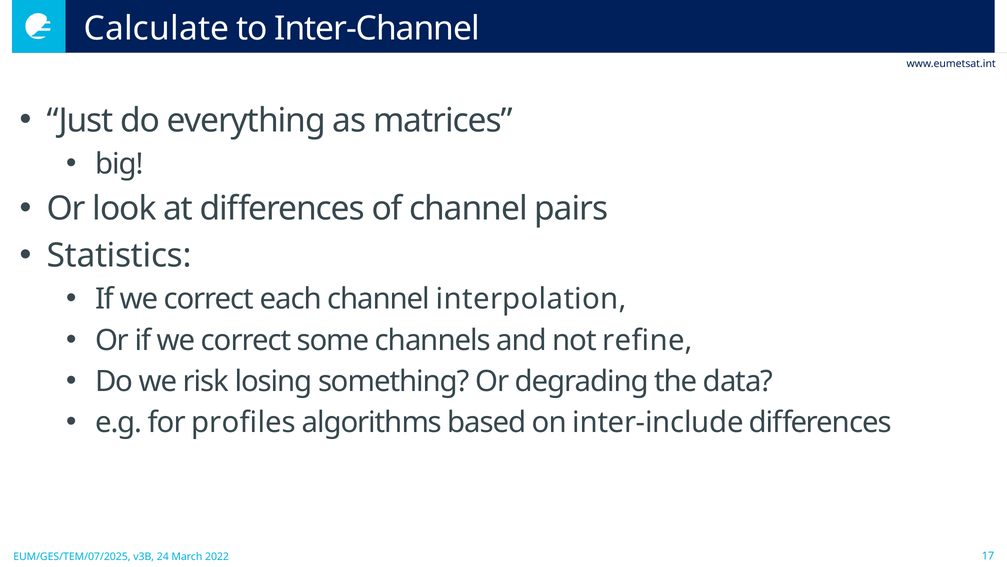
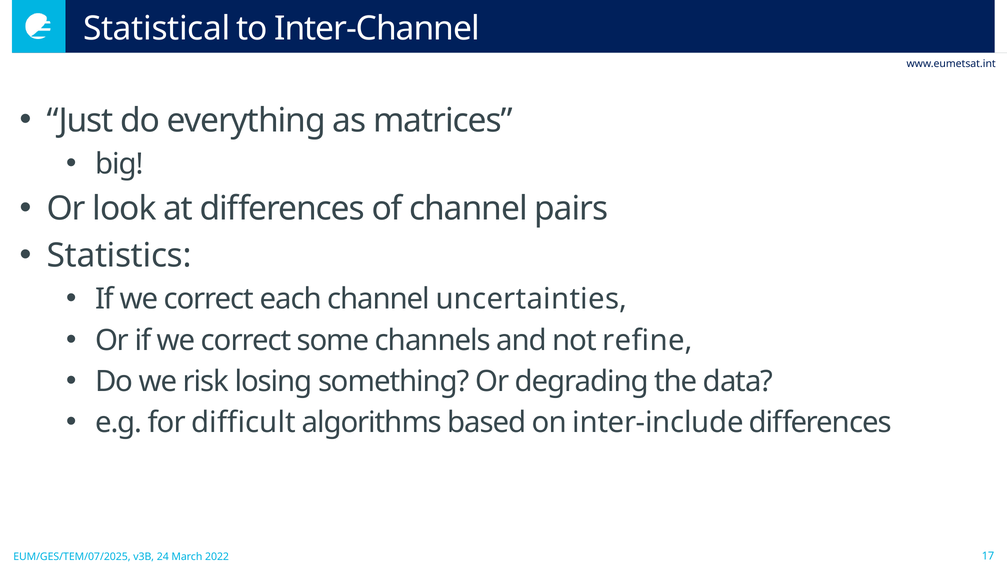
Calculate: Calculate -> Statistical (157, 29)
interpolation: interpolation -> uncertainties (531, 299)
profiles: profiles -> difficult (244, 422)
